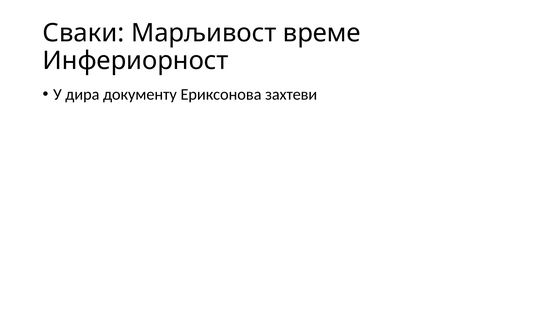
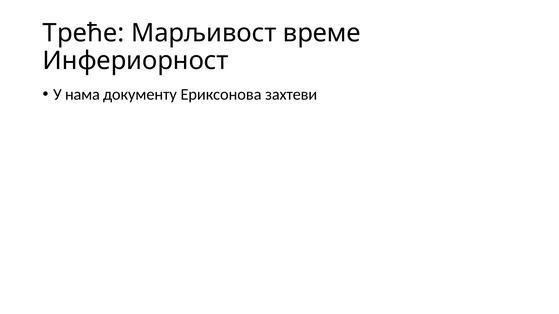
Сваки: Сваки -> Треће (83, 33)
дира: дира -> нама (82, 95)
